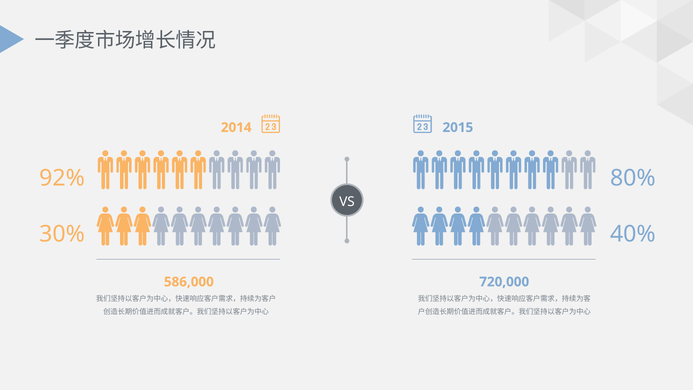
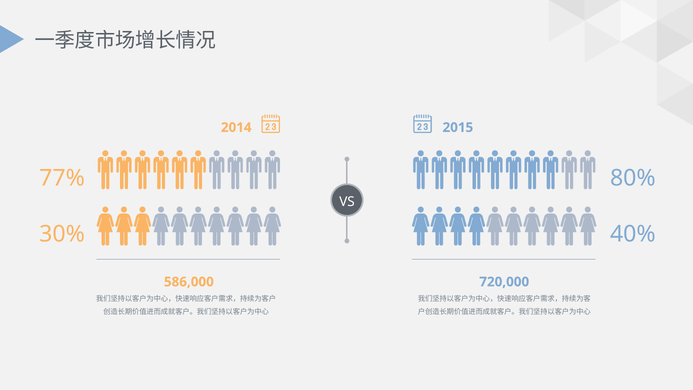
92%: 92% -> 77% (62, 178)
